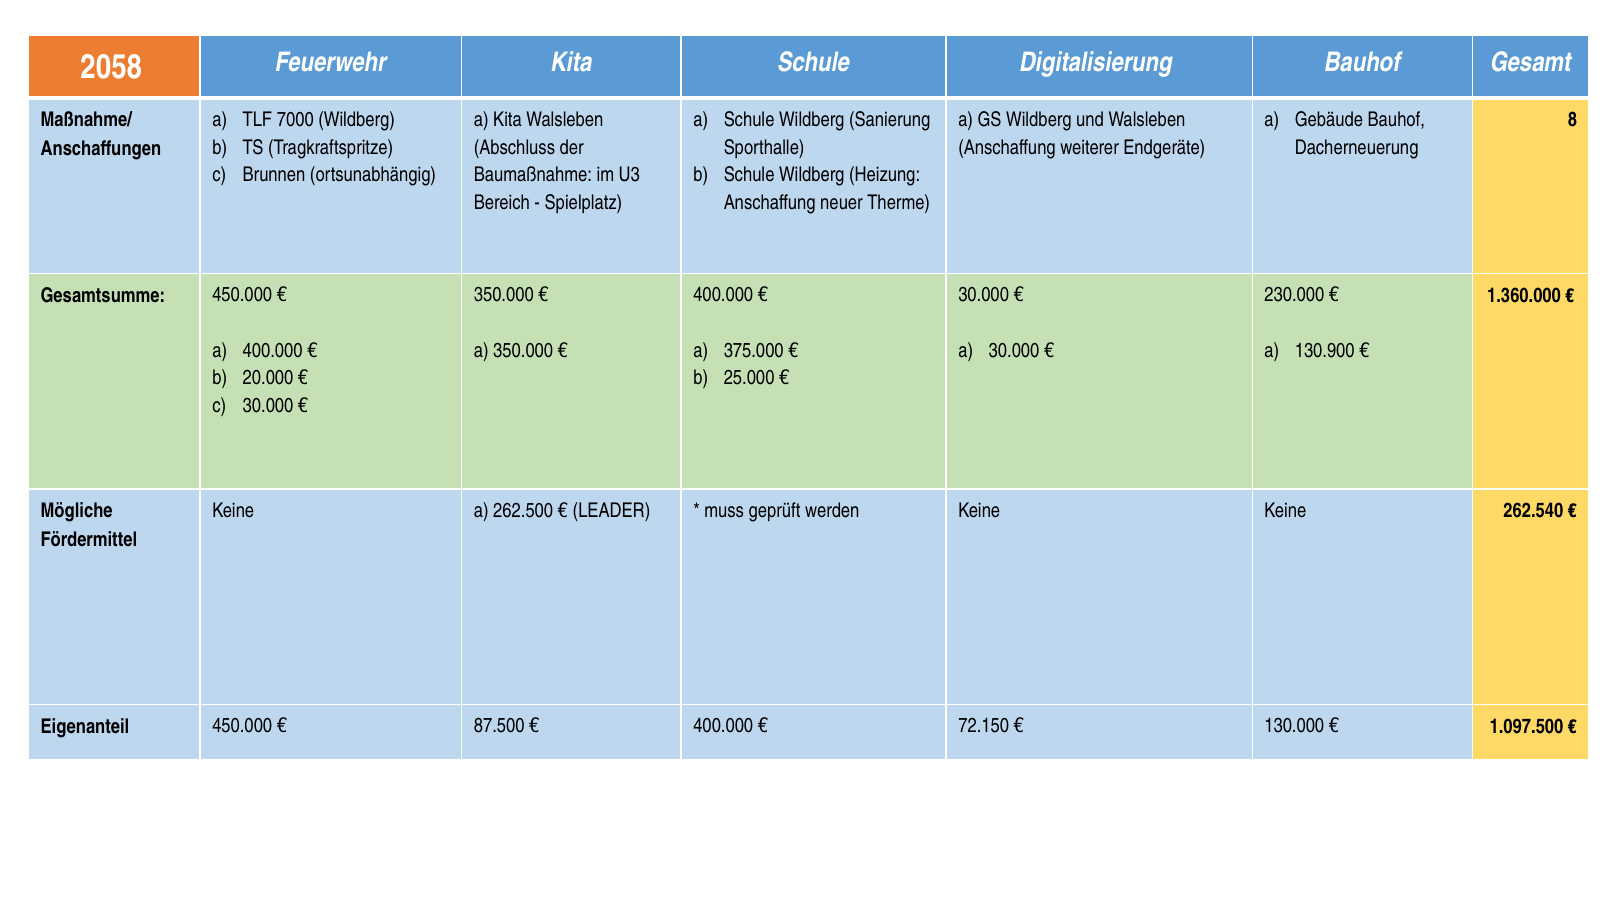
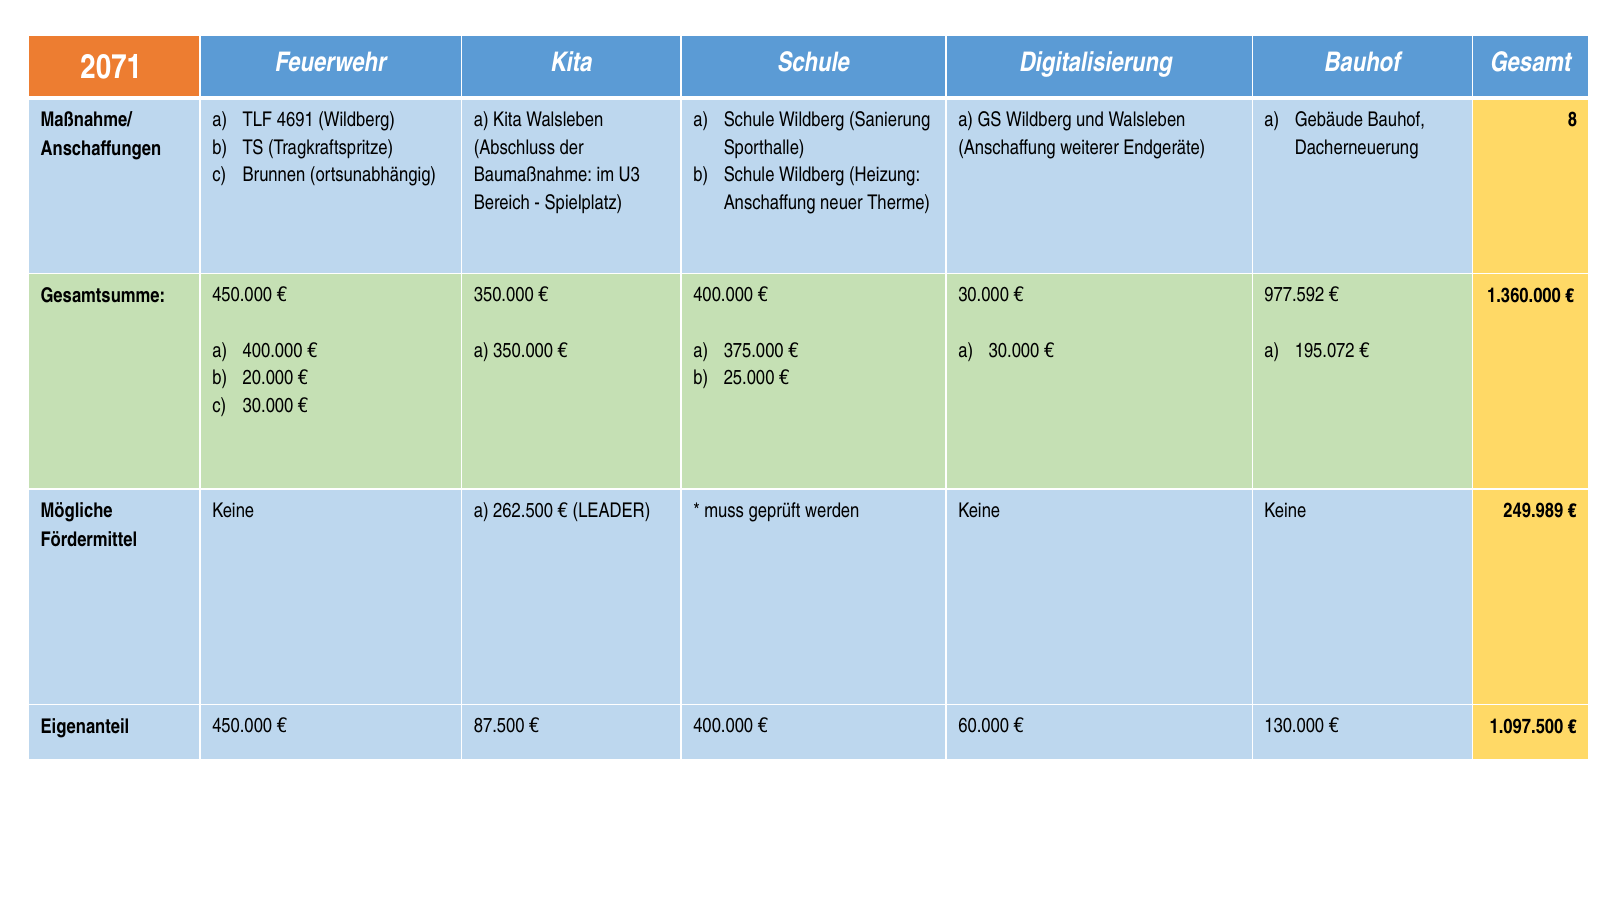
2058: 2058 -> 2071 (111, 68)
7000: 7000 -> 4691 (295, 120)
230.000: 230.000 -> 977.592 (1294, 295)
130.900: 130.900 -> 195.072 (1325, 350)
262.540: 262.540 -> 249.989 (1533, 511)
72.150: 72.150 -> 60.000 (984, 726)
